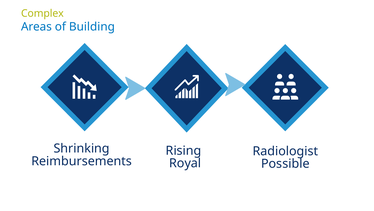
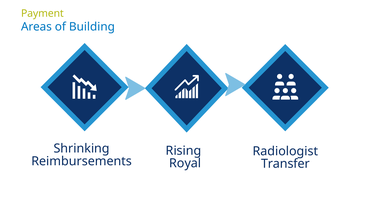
Complex: Complex -> Payment (42, 13)
Possible: Possible -> Transfer (285, 163)
